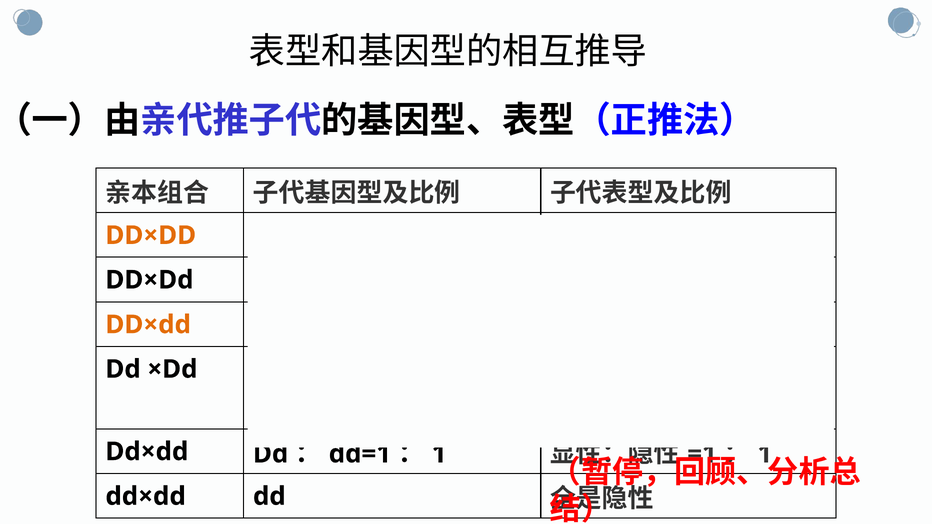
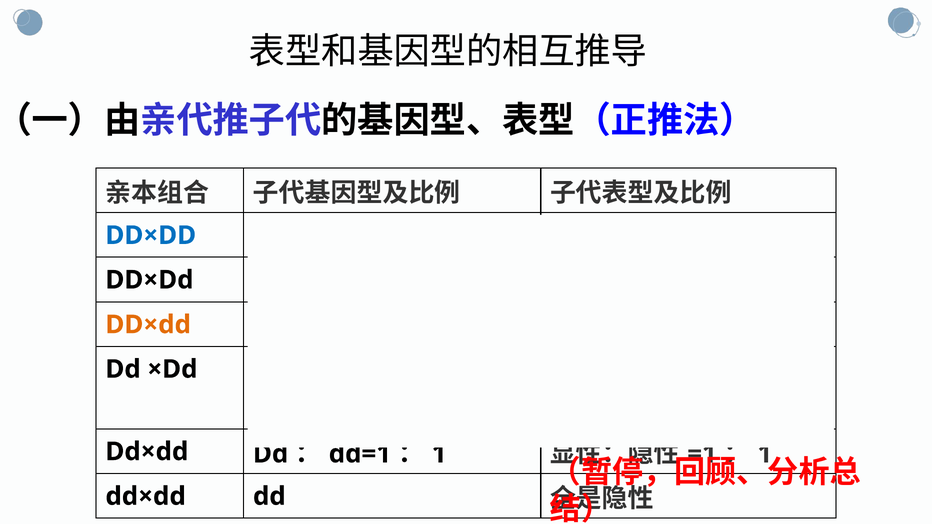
DD×DD colour: orange -> blue (151, 235)
